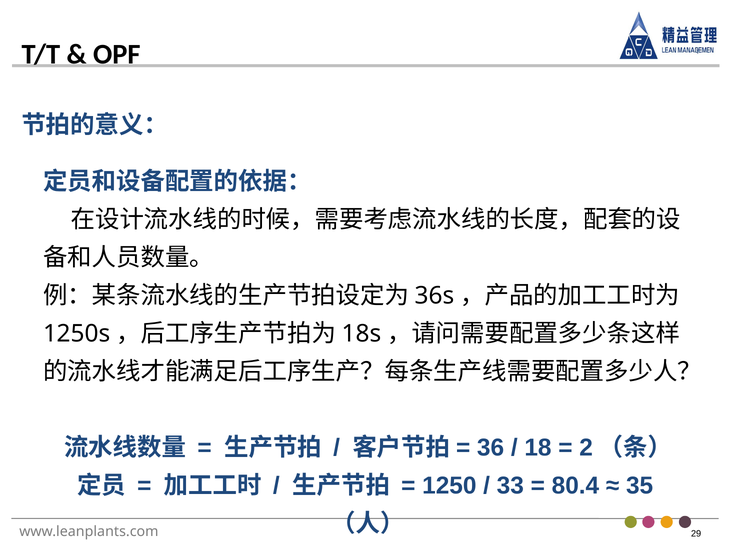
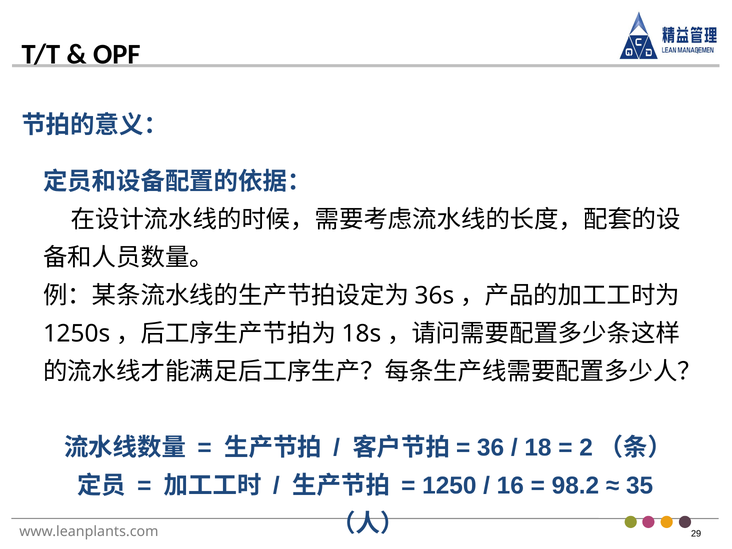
33: 33 -> 16 (510, 486)
80.4: 80.4 -> 98.2 (575, 486)
